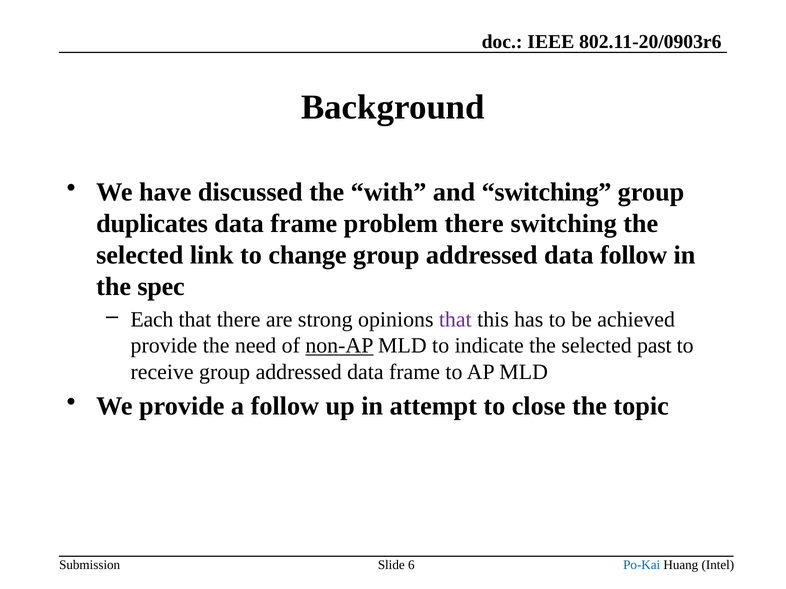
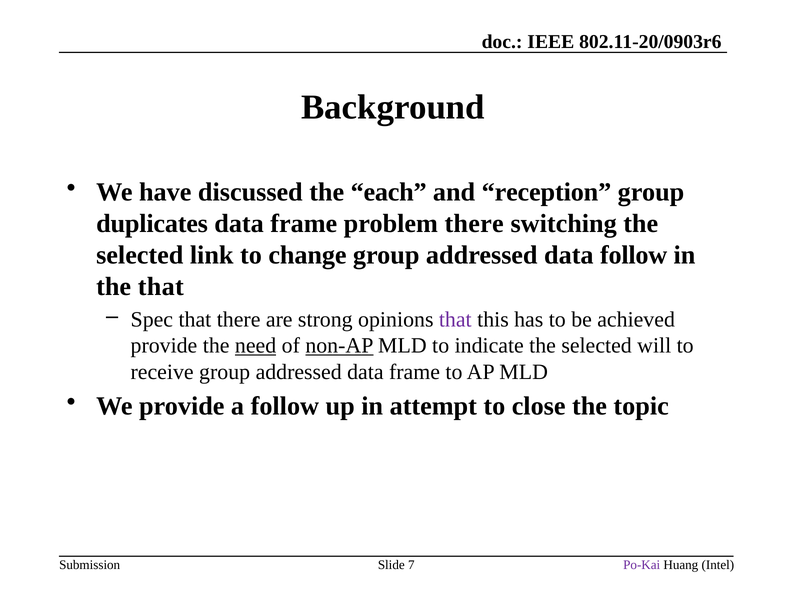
with: with -> each (389, 192)
and switching: switching -> reception (546, 192)
the spec: spec -> that (161, 287)
Each: Each -> Spec (152, 320)
need underline: none -> present (256, 346)
past: past -> will (654, 346)
6: 6 -> 7 (411, 565)
Po-Kai colour: blue -> purple (642, 565)
